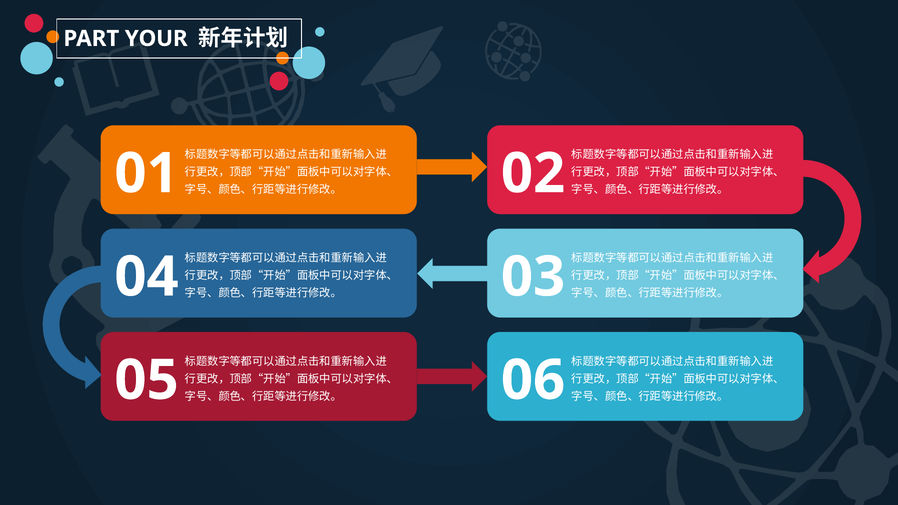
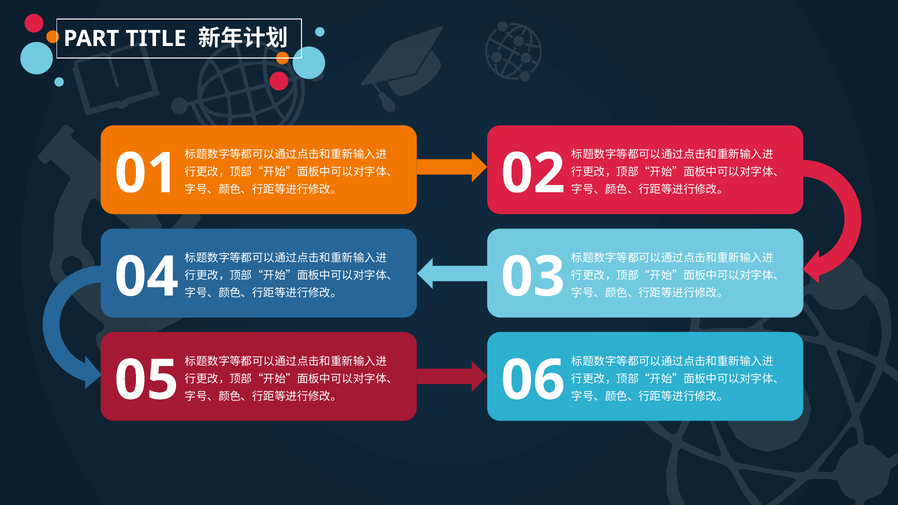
YOUR: YOUR -> TITLE (156, 39)
